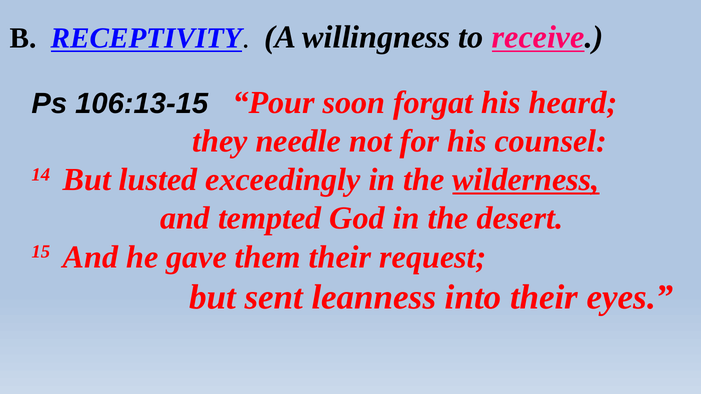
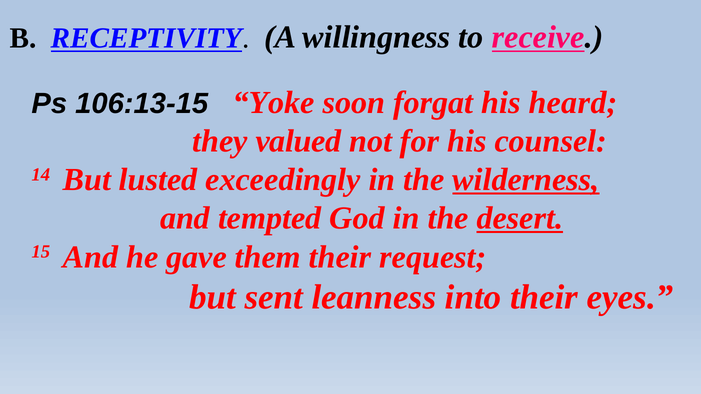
Pour: Pour -> Yoke (274, 103)
needle: needle -> valued (298, 141)
desert underline: none -> present (520, 219)
